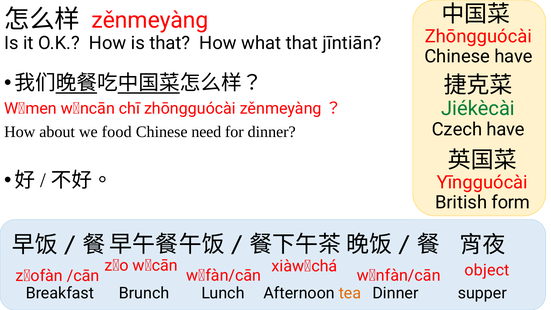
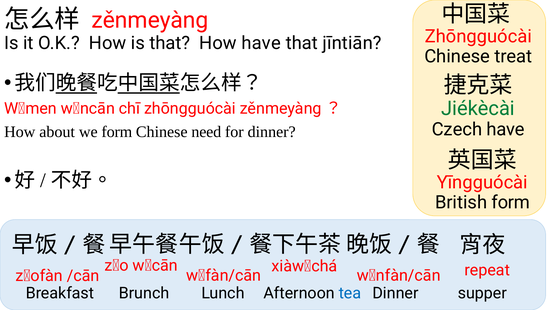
How what: what -> have (261, 43)
Chinese have: have -> treat (513, 56)
we food: food -> form (117, 132)
object: object -> repeat (487, 270)
tea colour: orange -> blue (350, 293)
